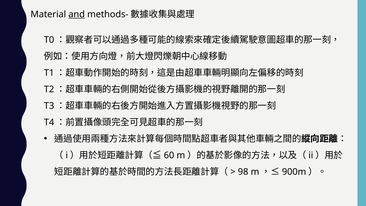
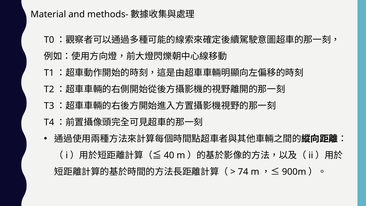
and underline: present -> none (77, 14)
60: 60 -> 40 (169, 155)
98: 98 -> 74 (243, 172)
